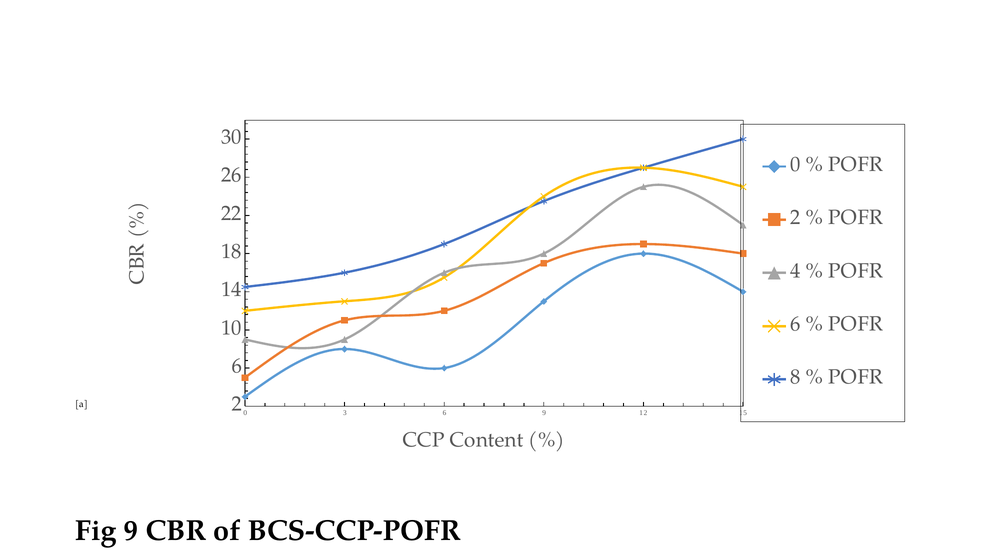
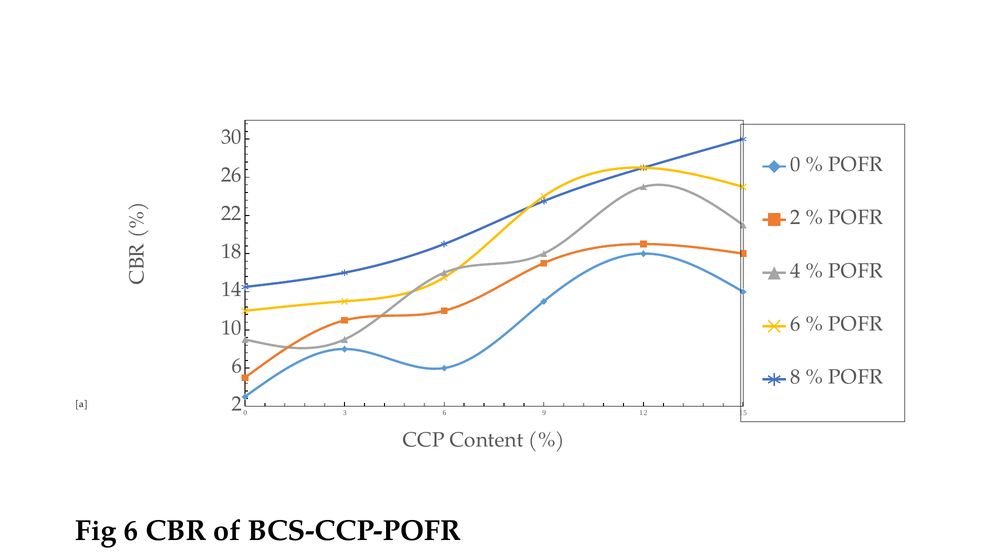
Fig 9: 9 -> 6 (131, 530)
